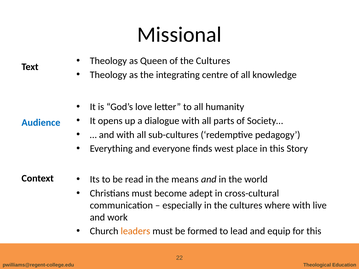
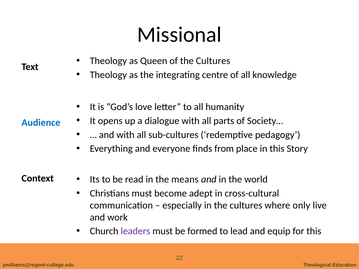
west: west -> from (224, 149)
where with: with -> only (301, 205)
leaders colour: orange -> purple (135, 231)
